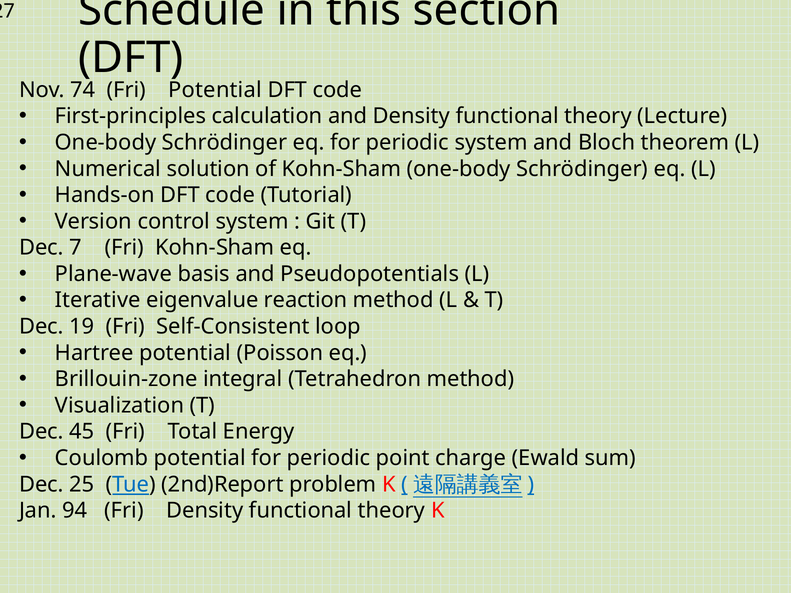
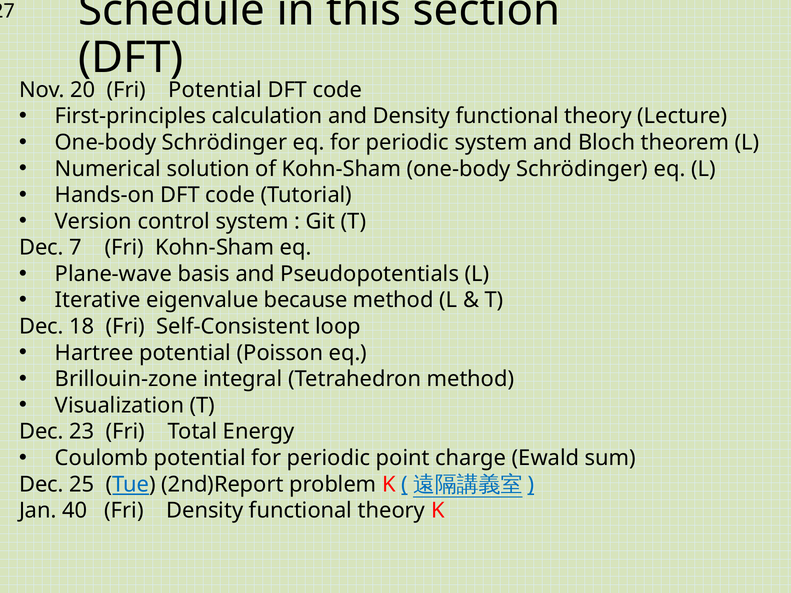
74: 74 -> 20 (83, 90)
reaction: reaction -> because (306, 300)
19: 19 -> 18 (82, 327)
45: 45 -> 23 (82, 432)
94: 94 -> 40 (75, 511)
